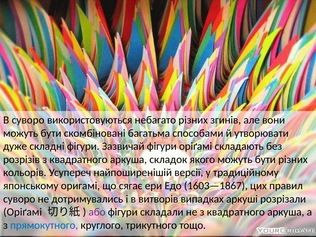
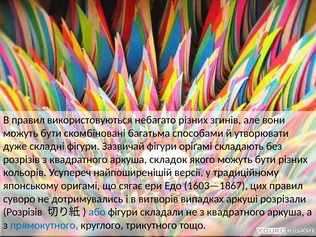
В суворо: суворо -> правил (28, 120)
Оріґамі: Оріґамі -> Розрізів (23, 212)
або colour: purple -> blue (97, 212)
